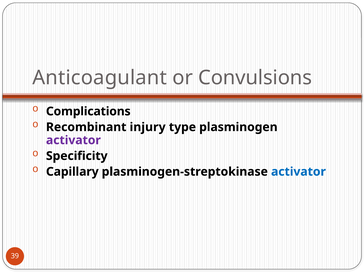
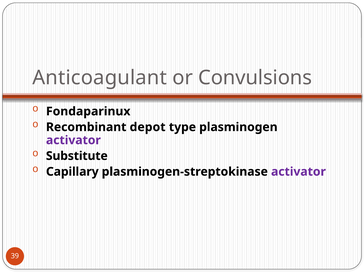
Complications: Complications -> Fondaparinux (88, 111)
injury: injury -> depot (148, 127)
Specificity: Specificity -> Substitute (77, 156)
activator colour: blue -> purple (298, 172)
